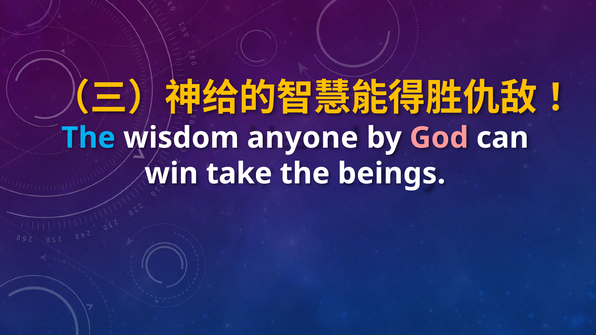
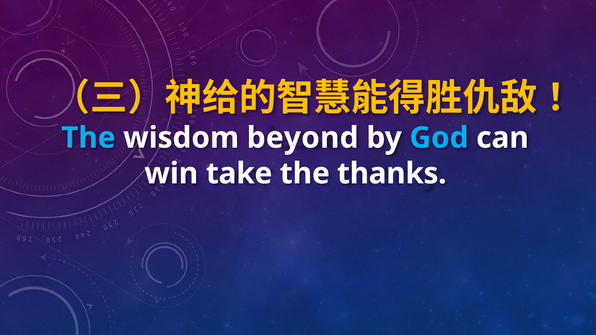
anyone: anyone -> beyond (303, 138)
God colour: pink -> light blue (439, 138)
beings: beings -> thanks (392, 174)
